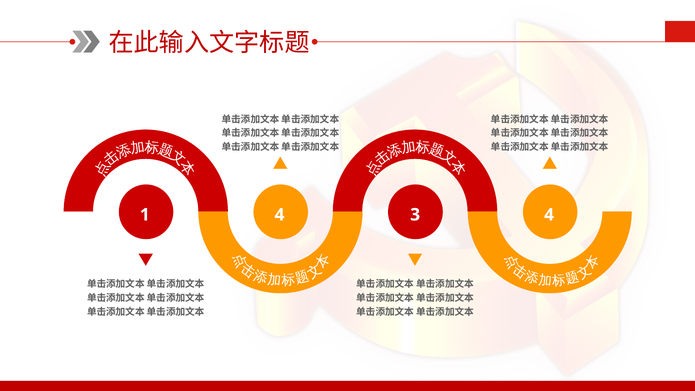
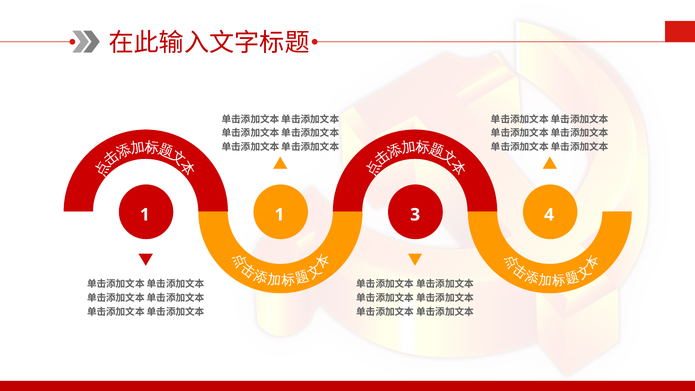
1 4: 4 -> 1 (280, 215)
